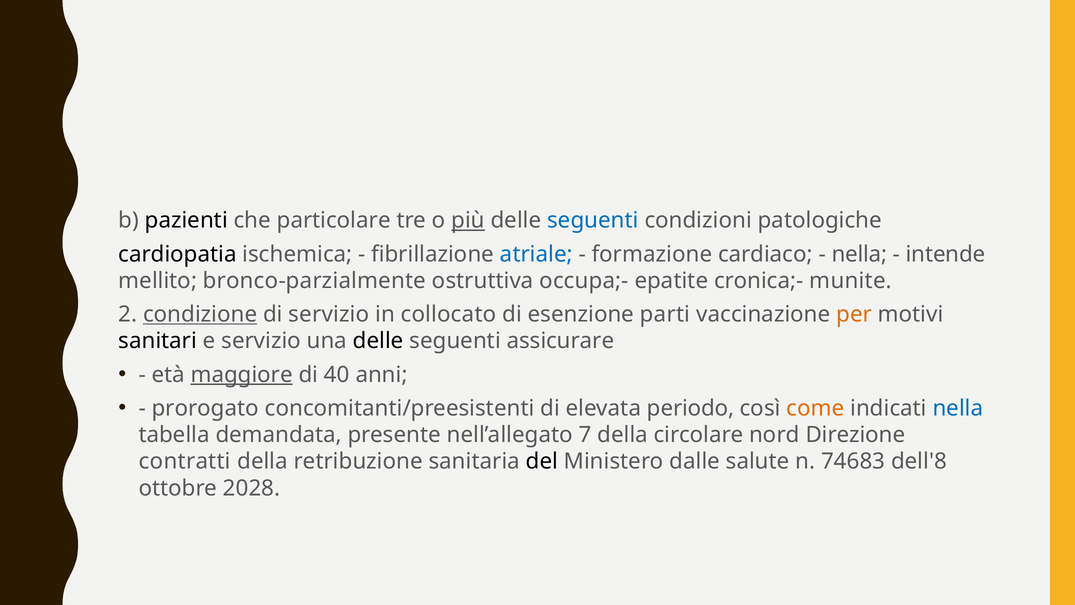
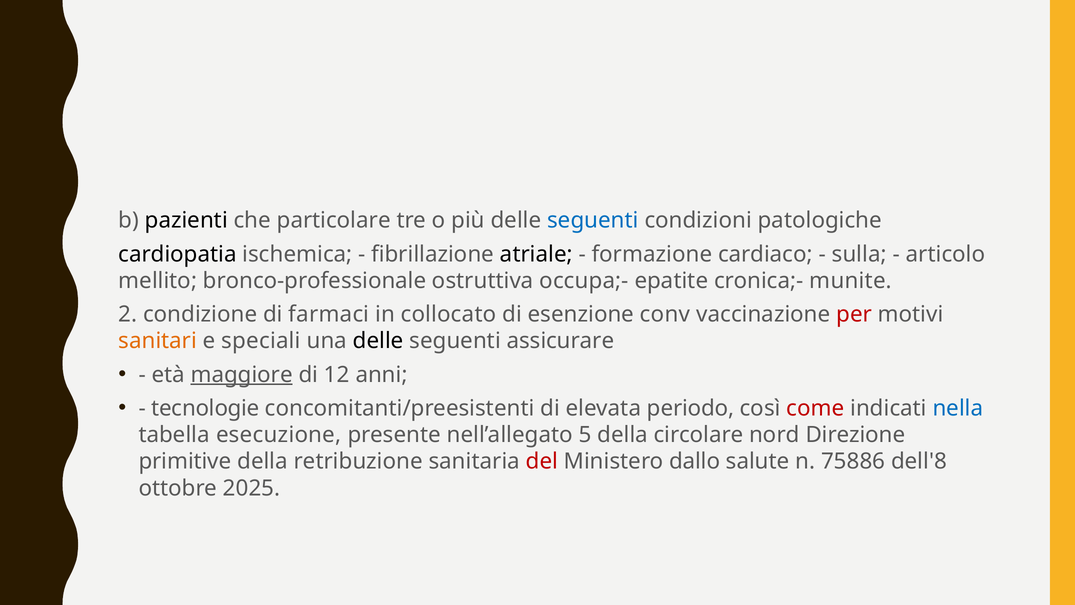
più underline: present -> none (468, 220)
atriale colour: blue -> black (536, 254)
nella: nella -> sulla (859, 254)
intende: intende -> articolo (946, 254)
bronco-parzialmente: bronco-parzialmente -> bronco-professionale (315, 281)
condizione underline: present -> none (200, 314)
di servizio: servizio -> farmaci (329, 314)
parti: parti -> conv (665, 314)
per colour: orange -> red (854, 314)
sanitari colour: black -> orange (158, 341)
e servizio: servizio -> speciali (261, 341)
40: 40 -> 12 (337, 374)
prorogato: prorogato -> tecnologie (205, 408)
come colour: orange -> red (815, 408)
demandata: demandata -> esecuzione (279, 435)
7: 7 -> 5 (585, 435)
contratti: contratti -> primitive (185, 461)
del colour: black -> red (542, 461)
dalle: dalle -> dallo (695, 461)
74683: 74683 -> 75886 (853, 461)
2028: 2028 -> 2025 (252, 488)
